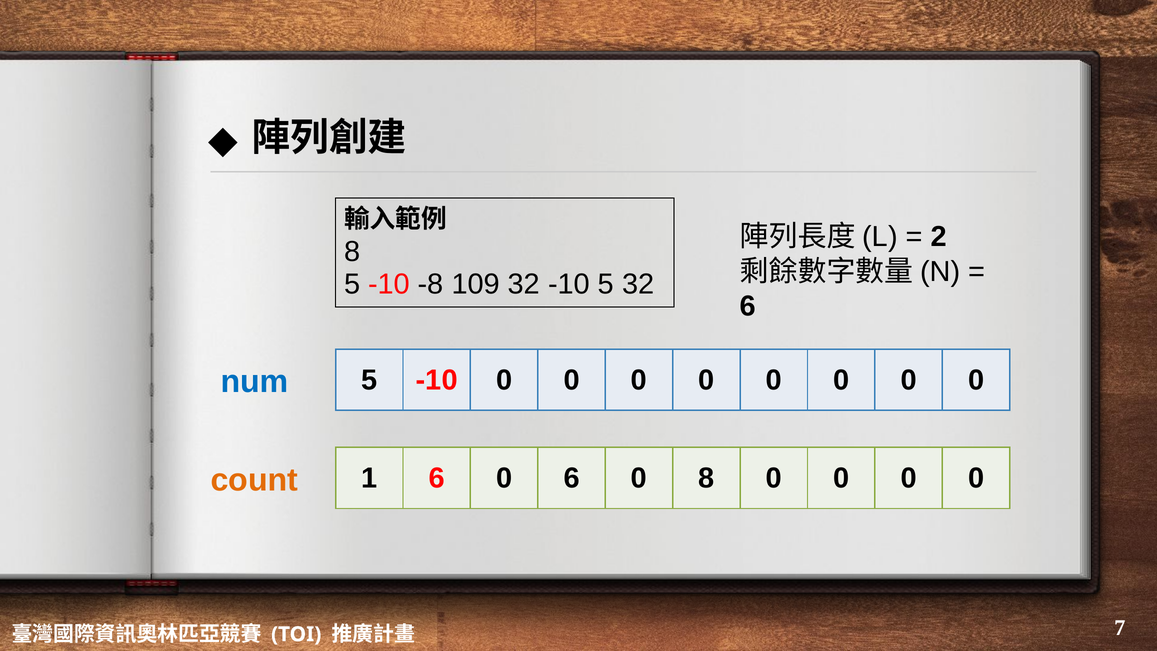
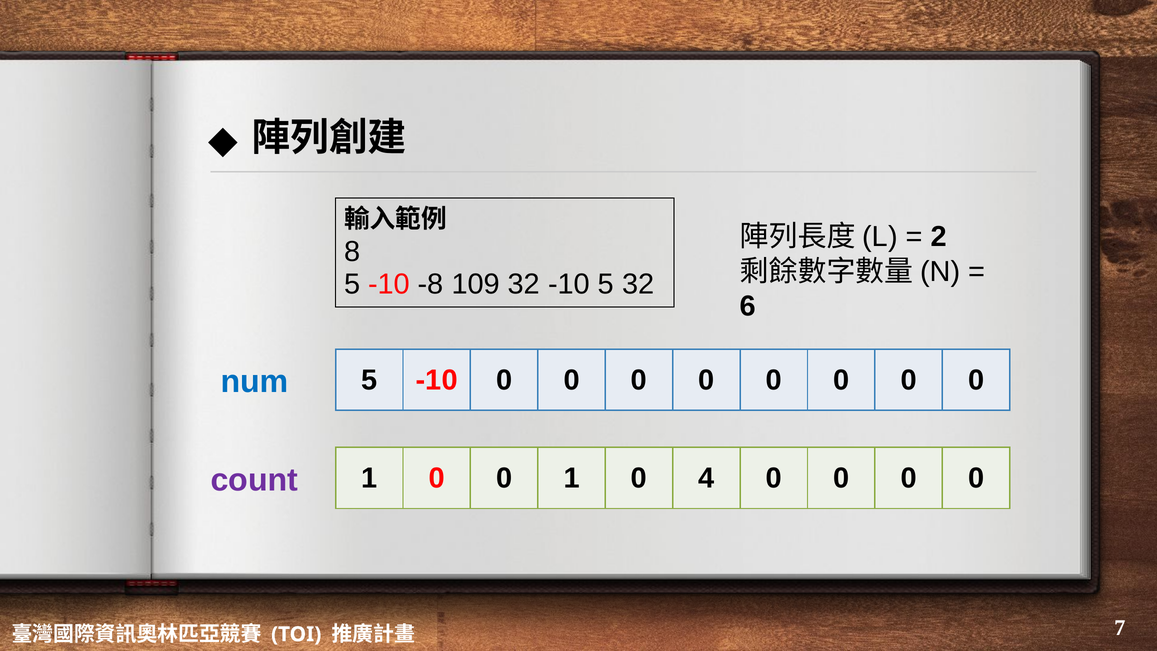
6: 6 -> 0 (437, 478)
6: 6 -> 1 (572, 478)
0 8: 8 -> 4 (706, 478)
count colour: orange -> purple (254, 480)
